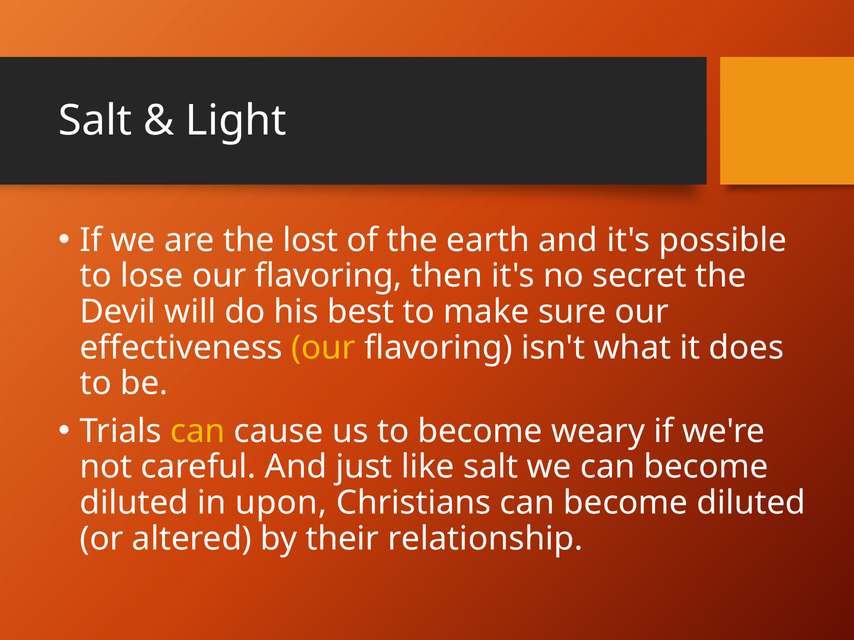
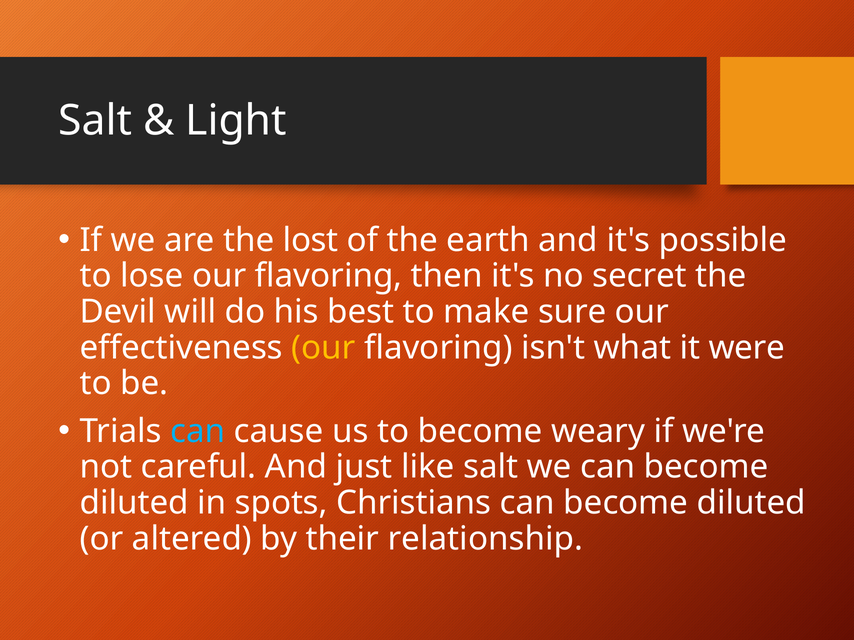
does: does -> were (747, 348)
can colour: yellow -> light blue (198, 432)
upon: upon -> spots (281, 503)
